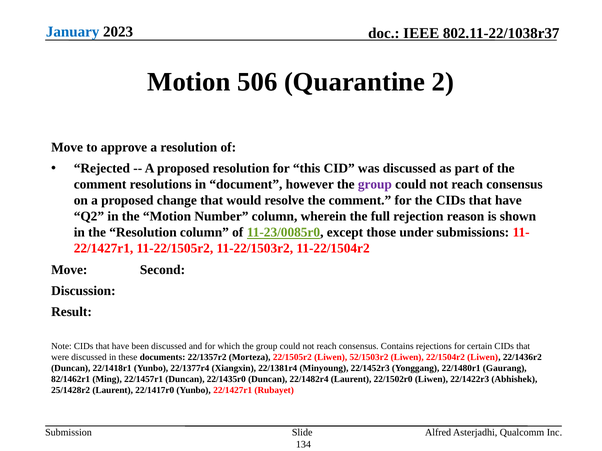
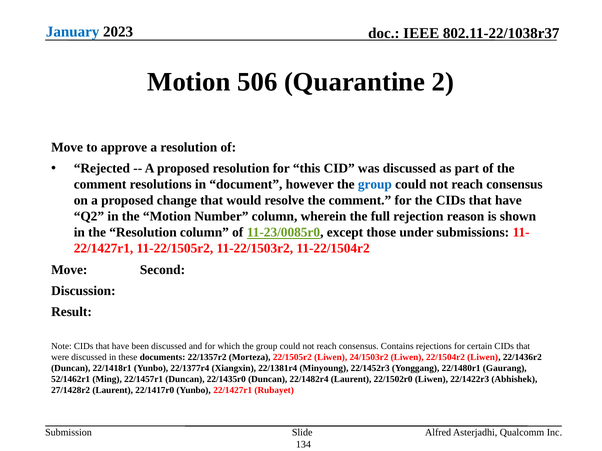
group colour: purple -> blue (375, 185)
52/1503r2: 52/1503r2 -> 24/1503r2 (369, 357)
82/1462r1: 82/1462r1 -> 52/1462r1 (71, 380)
25/1428r2: 25/1428r2 -> 27/1428r2 (71, 391)
